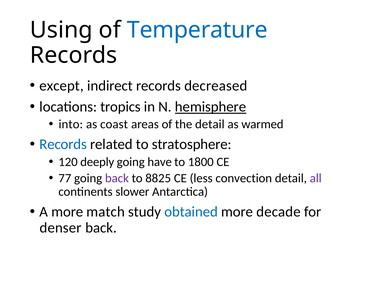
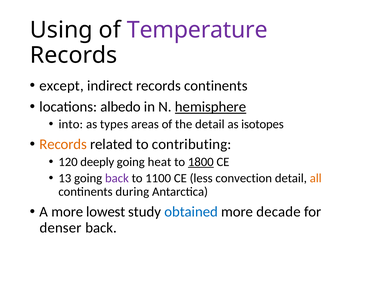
Temperature colour: blue -> purple (197, 30)
records decreased: decreased -> continents (216, 86)
tropics: tropics -> albedo (121, 107)
coast: coast -> types (114, 124)
warmed: warmed -> isotopes (262, 124)
Records colour: blue -> orange (63, 144)
stratosphere: stratosphere -> contributing (192, 144)
have: have -> heat (160, 162)
1800 underline: none -> present (201, 162)
77: 77 -> 13 (65, 178)
8825: 8825 -> 1100 (158, 178)
all colour: purple -> orange (316, 178)
slower: slower -> during (132, 192)
match: match -> lowest (106, 212)
